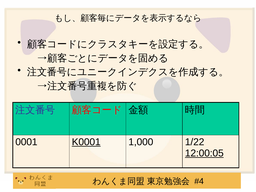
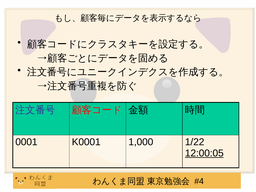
K0001 underline: present -> none (86, 142)
